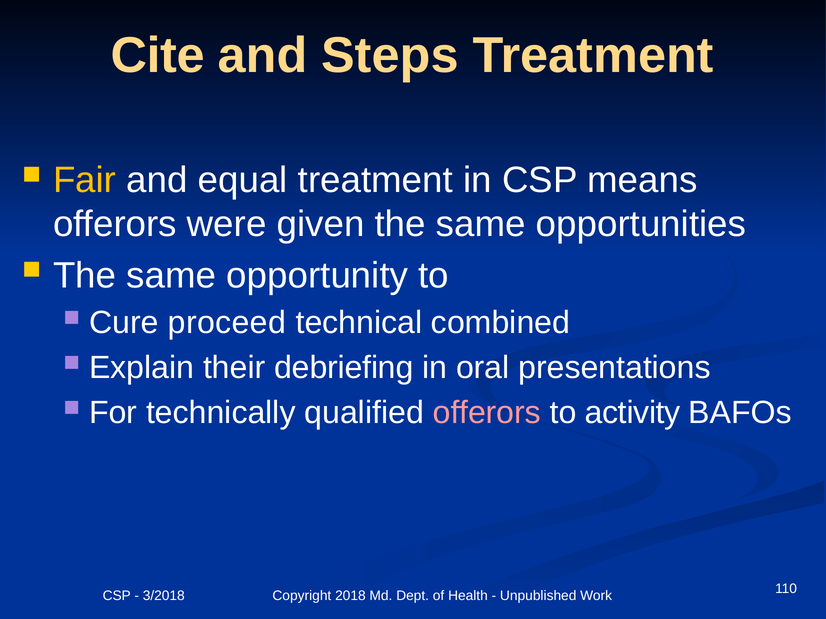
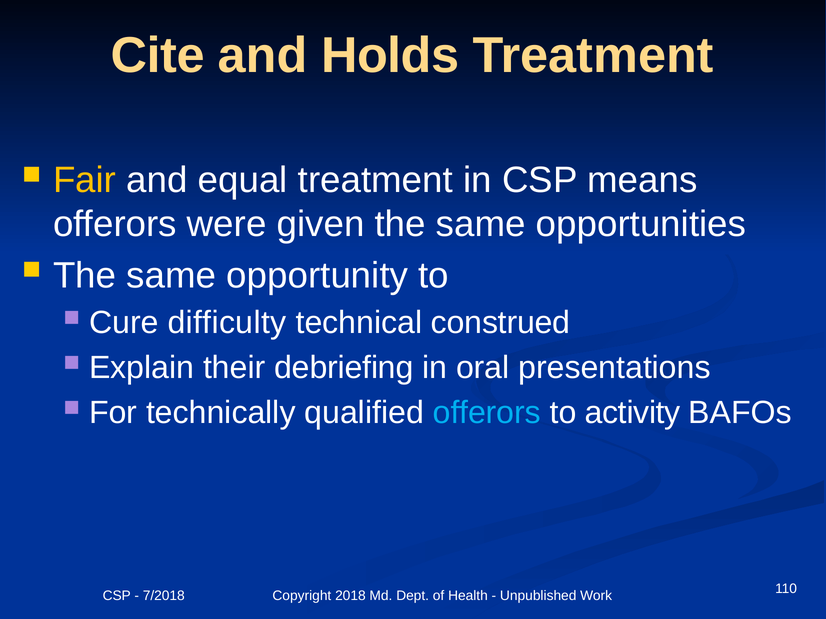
Steps: Steps -> Holds (390, 55)
proceed: proceed -> difficulty (227, 323)
combined: combined -> construed (501, 323)
offerors colour: pink -> light blue (487, 413)
3/2018: 3/2018 -> 7/2018 (164, 596)
